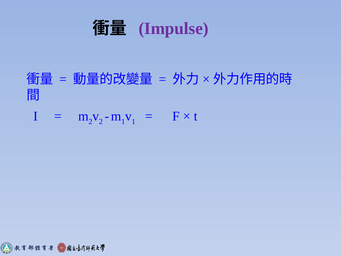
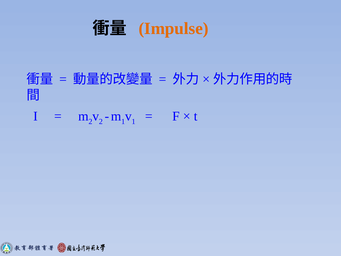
Impulse colour: purple -> orange (174, 28)
